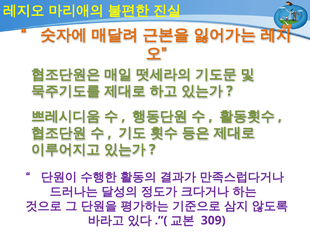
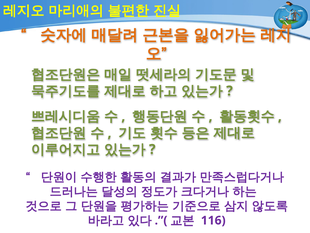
309: 309 -> 116 (213, 220)
